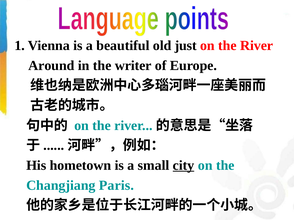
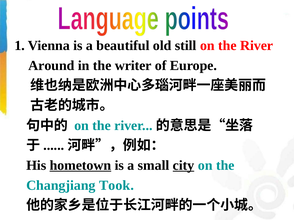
just: just -> still (186, 46)
hometown underline: none -> present (80, 166)
Paris: Paris -> Took (116, 186)
